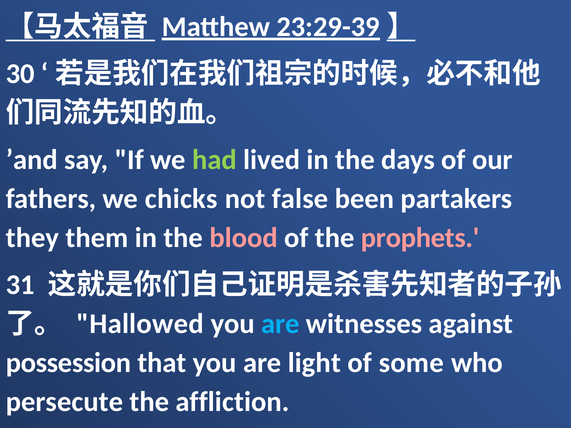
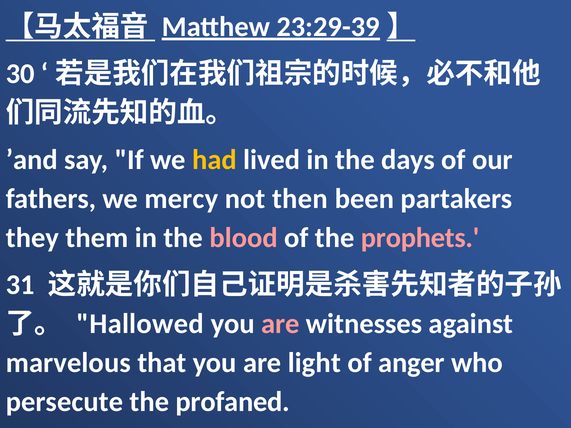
had colour: light green -> yellow (214, 160)
chicks: chicks -> mercy (181, 199)
false: false -> then (300, 199)
are colour: light blue -> pink (280, 324)
possession: possession -> marvelous (68, 363)
some: some -> anger (412, 363)
affliction: affliction -> profaned (233, 402)
